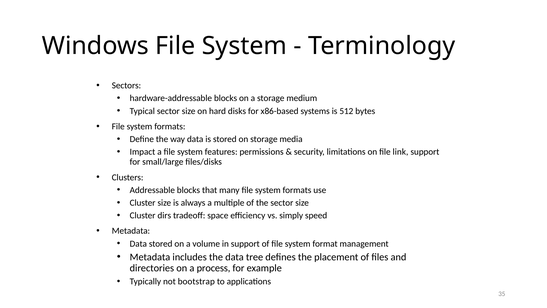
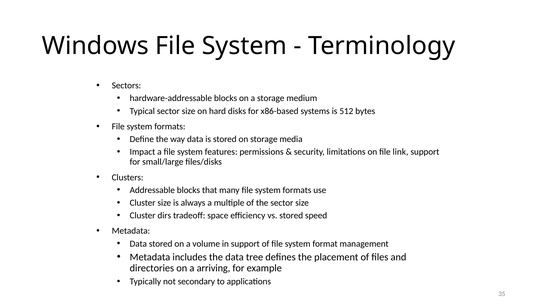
vs simply: simply -> stored (291, 215)
process: process -> arriving (214, 268)
bootstrap: bootstrap -> secondary (196, 281)
